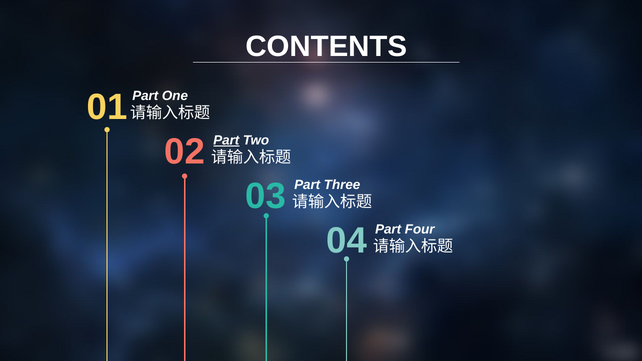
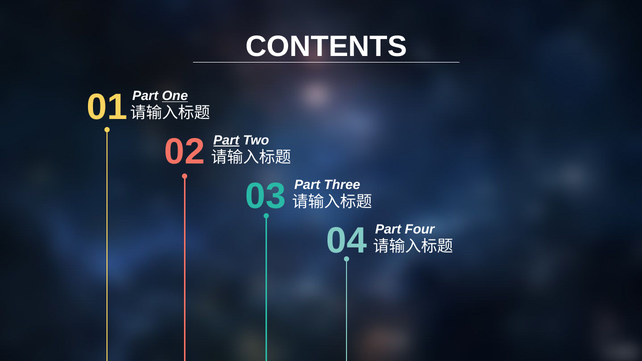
One underline: none -> present (175, 96)
